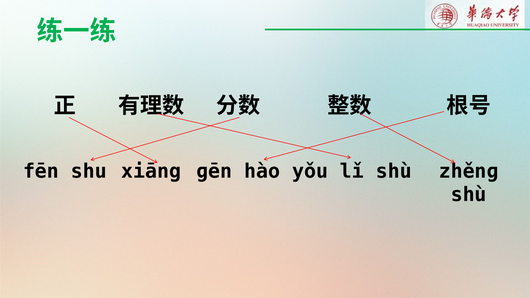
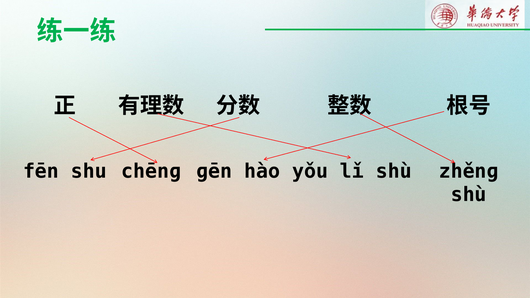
xiāng: xiāng -> chēnɡ (151, 171)
